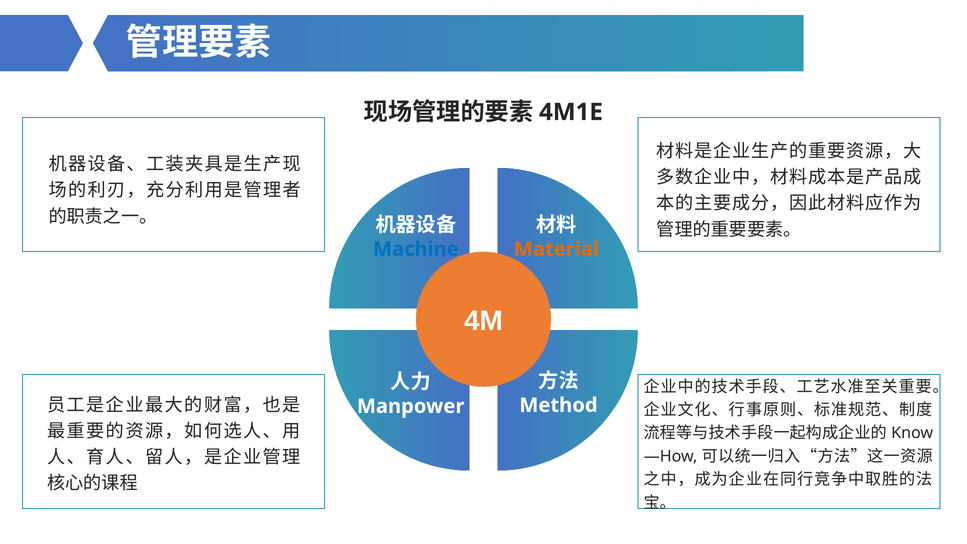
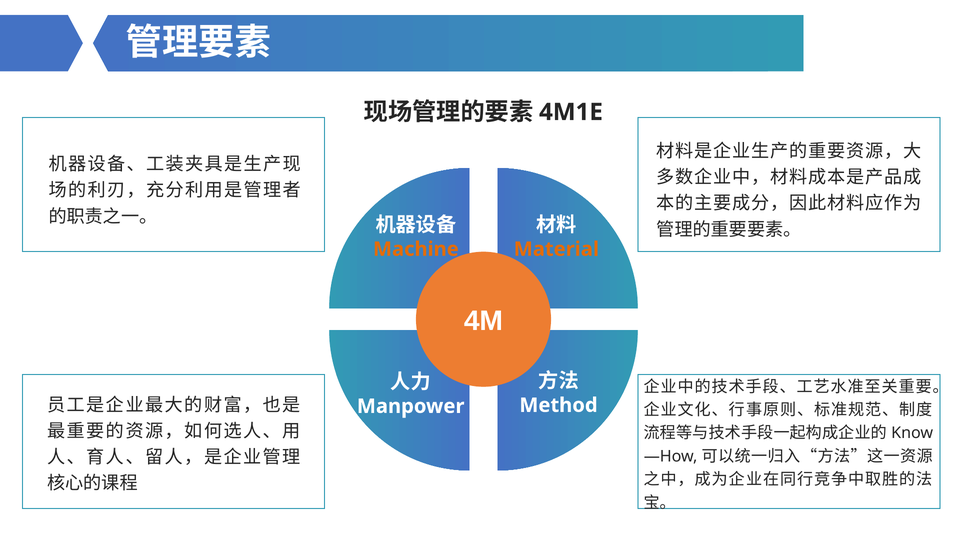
Machine colour: blue -> orange (416, 249)
